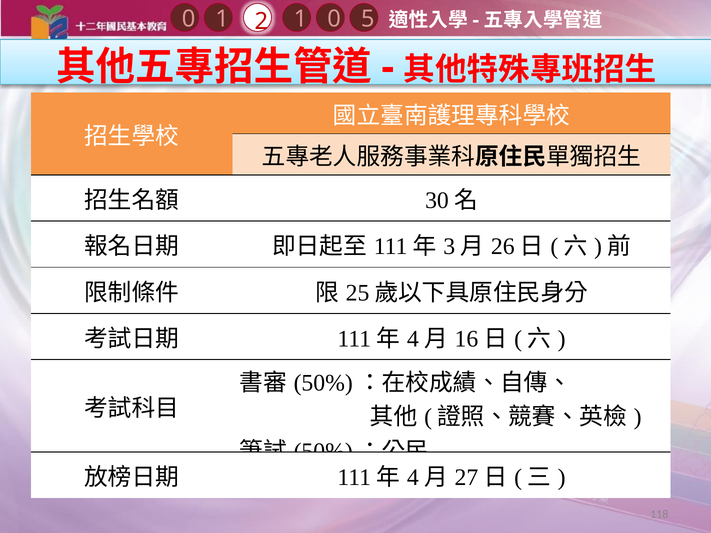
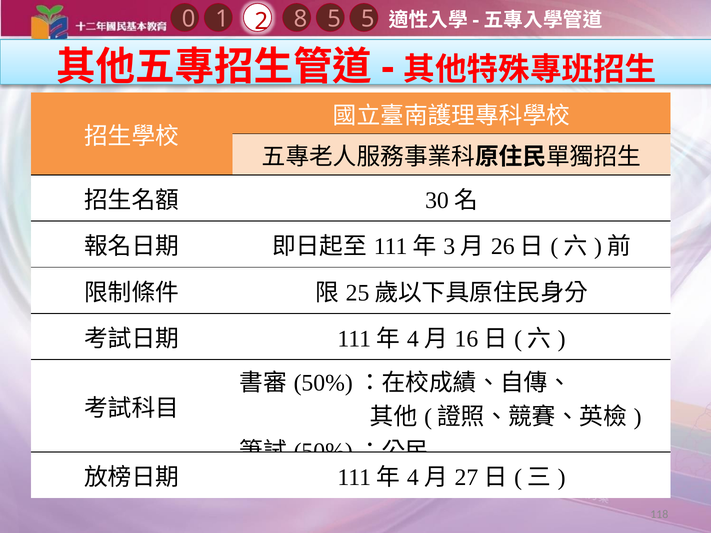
0: 0 -> 5 (334, 19)
2 1: 1 -> 8 (301, 19)
